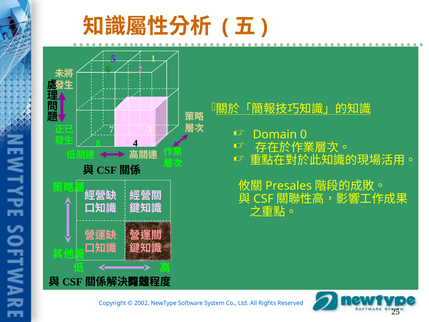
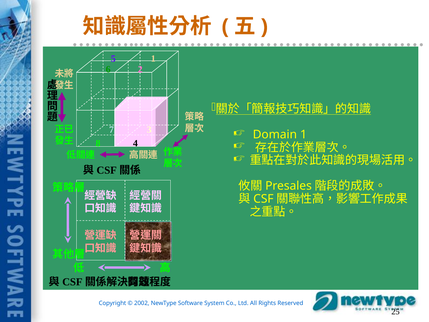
Domain 0: 0 -> 1 (304, 134)
